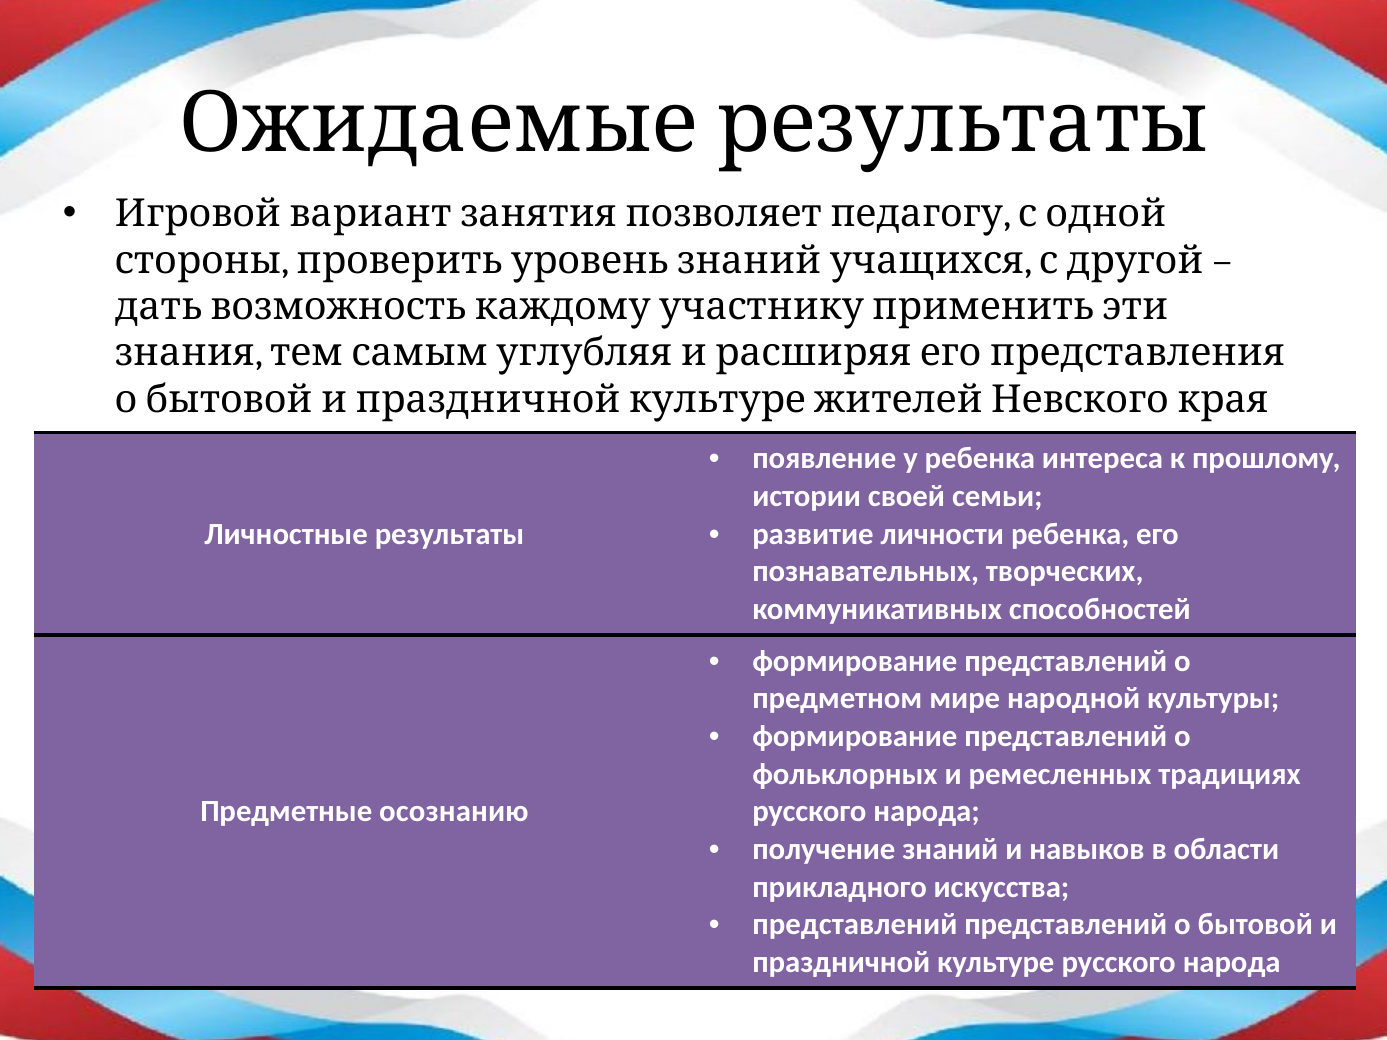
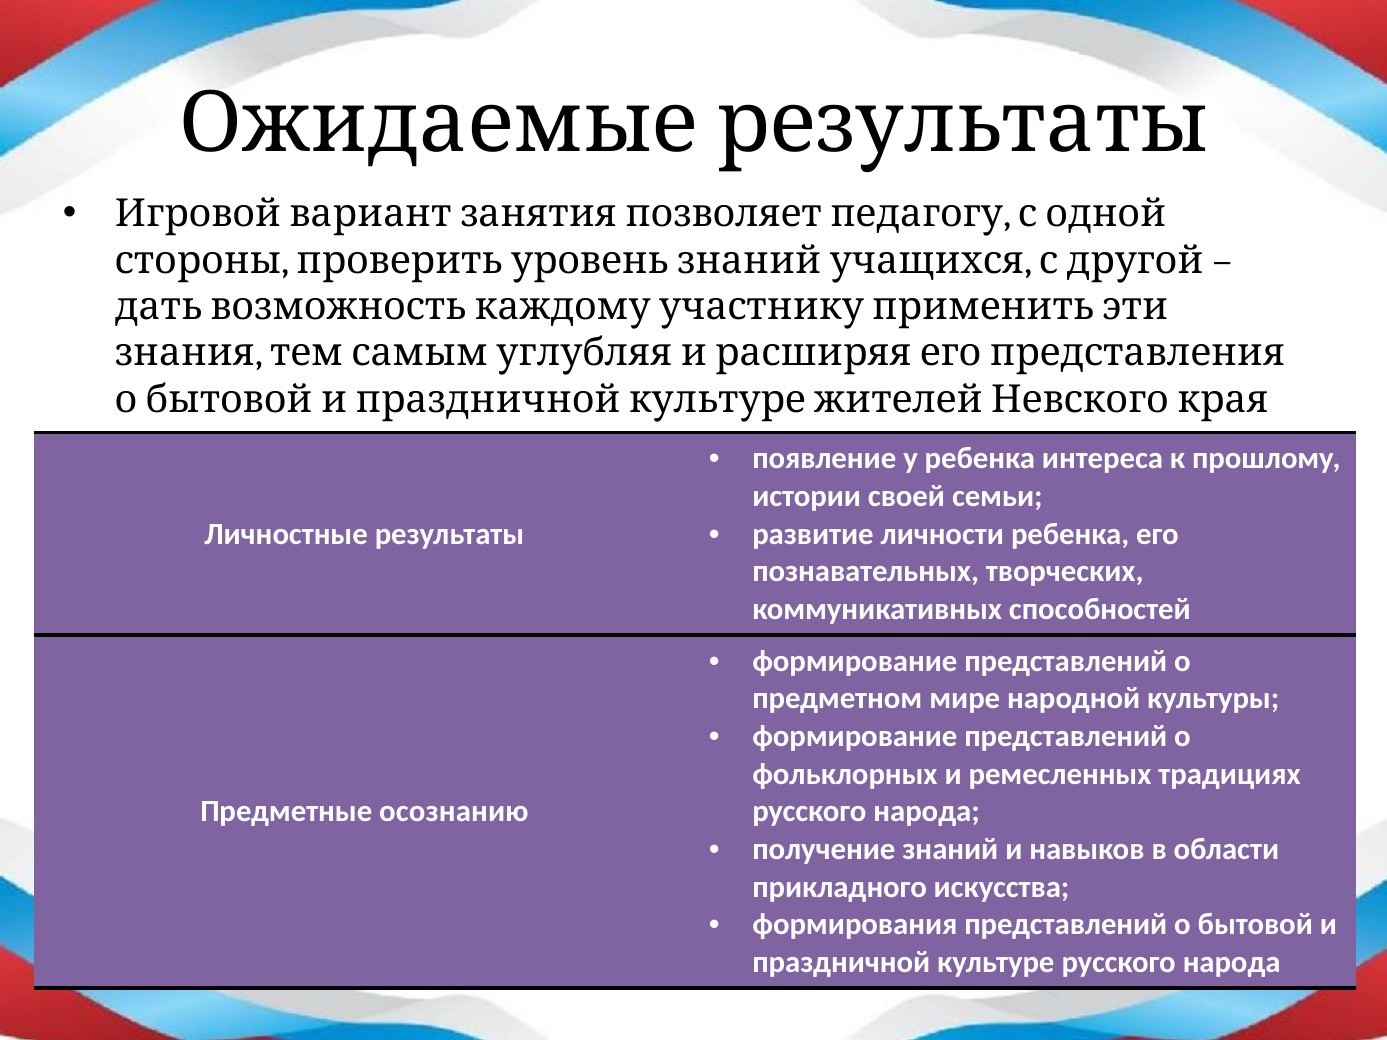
представлений: представлений -> формирования (855, 925)
